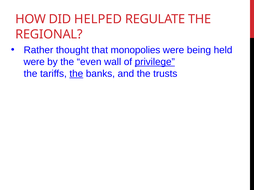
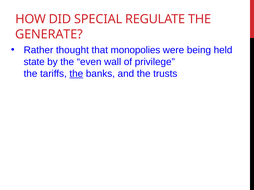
HELPED: HELPED -> SPECIAL (98, 19)
REGIONAL: REGIONAL -> GENERATE (49, 34)
were: were -> state (34, 62)
privilege underline: present -> none (155, 62)
